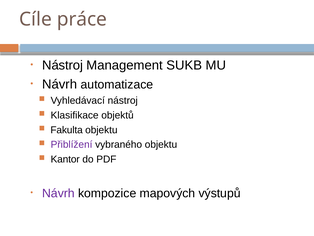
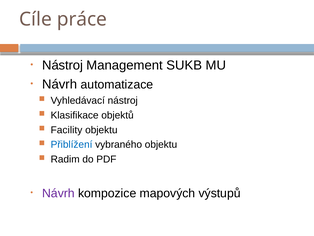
Fakulta: Fakulta -> Facility (66, 130)
Přiblížení colour: purple -> blue (72, 144)
Kantor: Kantor -> Radim (65, 159)
